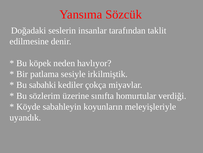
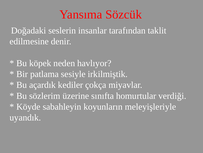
sabahki: sabahki -> açardık (42, 85)
